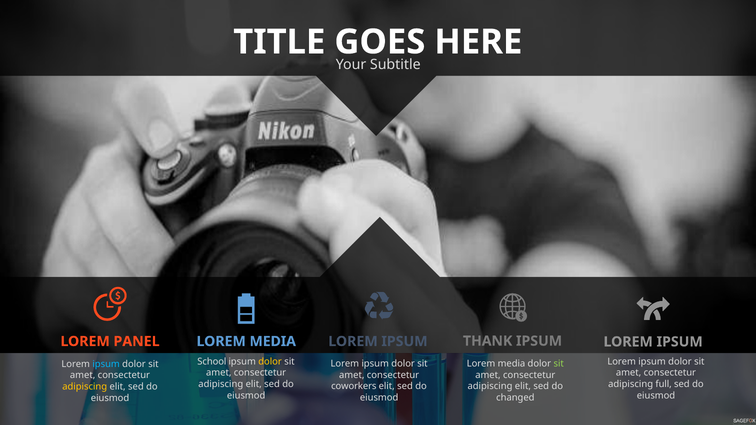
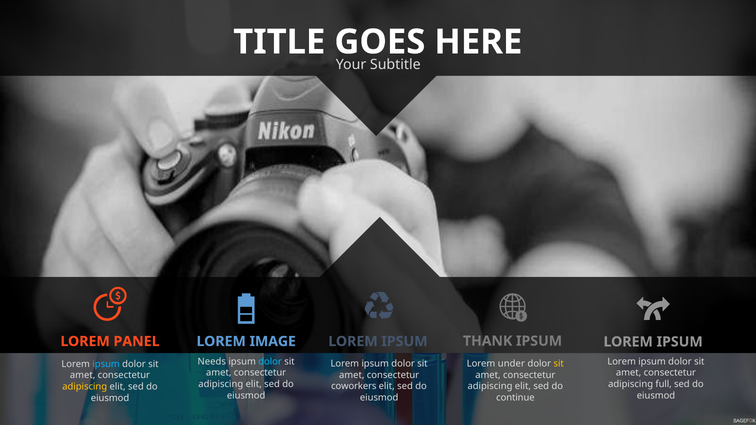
MEDIA: MEDIA -> IMAGE (273, 342)
School: School -> Needs (212, 362)
dolor colour: yellow -> light blue (270, 362)
media: media -> under (511, 364)
sit colour: light green -> yellow (559, 364)
changed: changed -> continue (515, 398)
